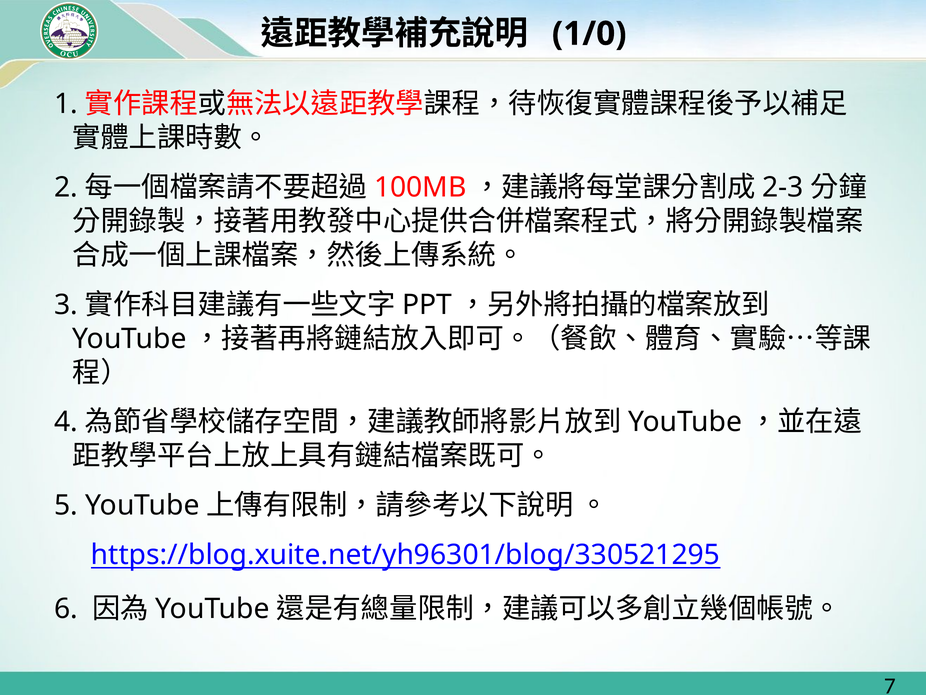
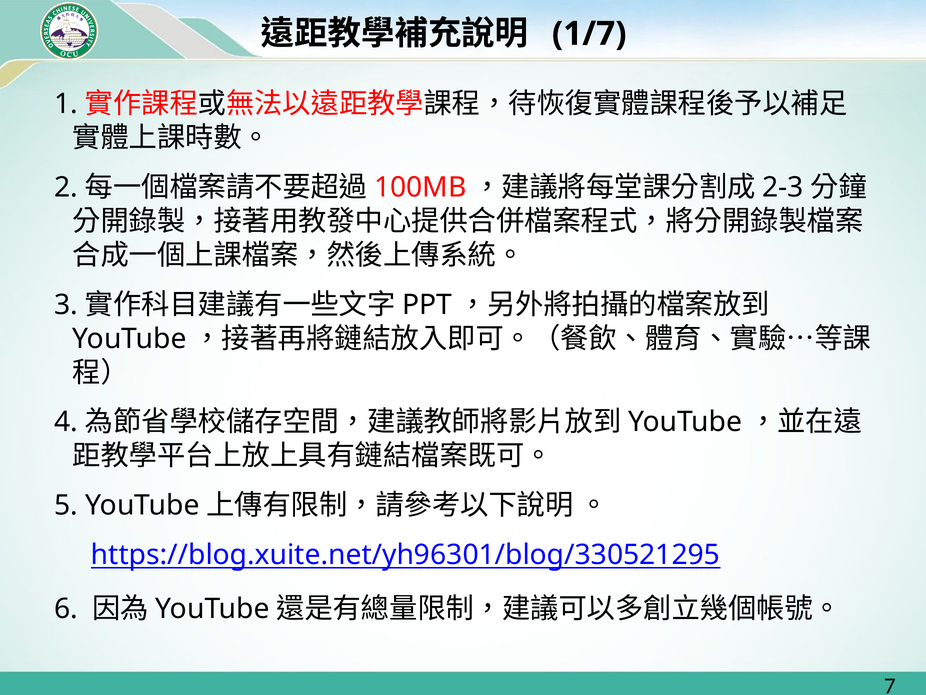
1/0: 1/0 -> 1/7 (589, 34)
